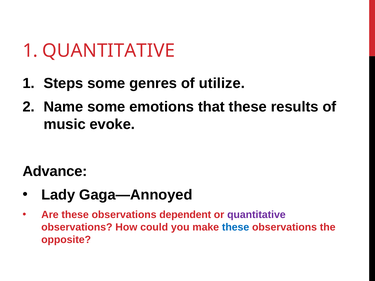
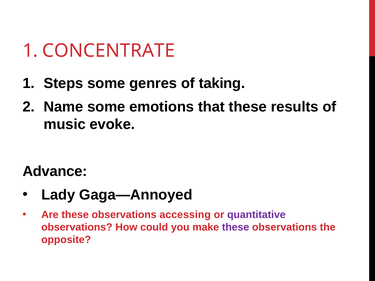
1 QUANTITATIVE: QUANTITATIVE -> CONCENTRATE (109, 51)
utilize: utilize -> taking (222, 83)
dependent: dependent -> accessing (185, 215)
these colour: blue -> purple (236, 227)
